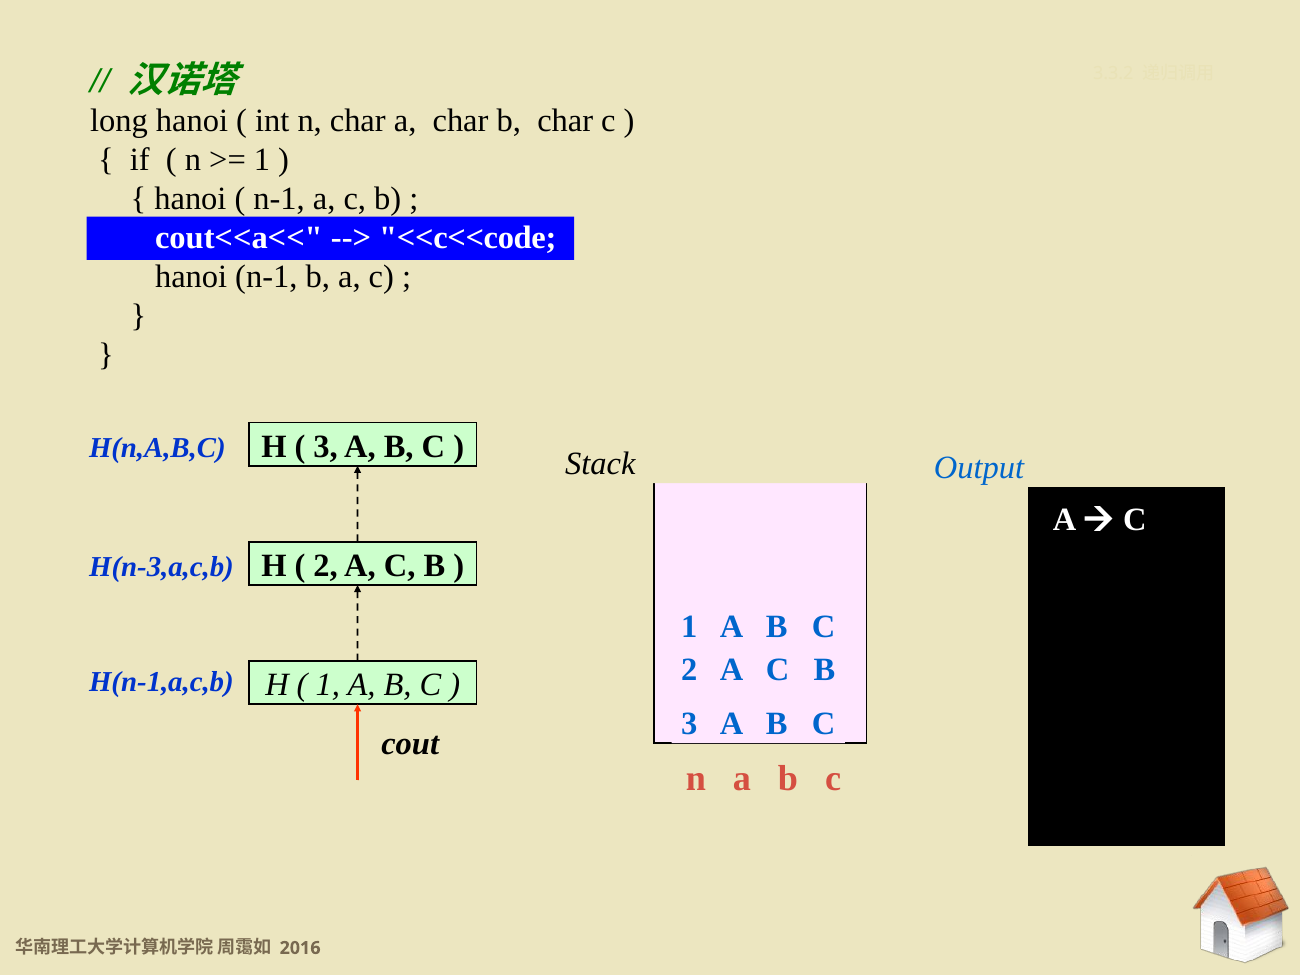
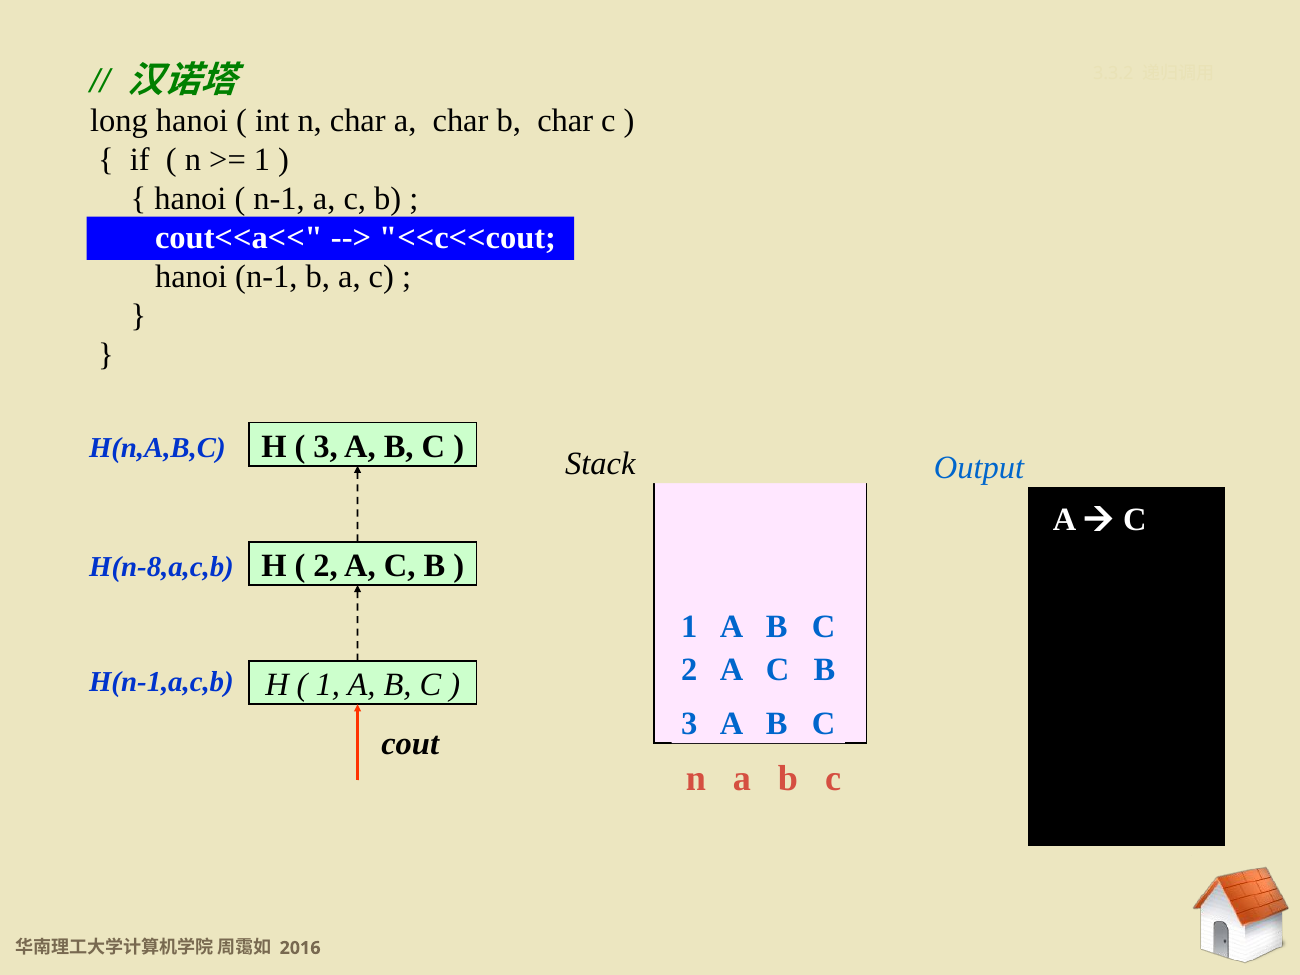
<<c<<code: <<c<<code -> <<c<<cout (468, 238)
H(n-3,a,c,b: H(n-3,a,c,b -> H(n-8,a,c,b (162, 567)
